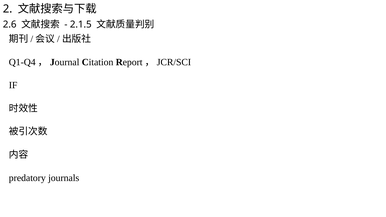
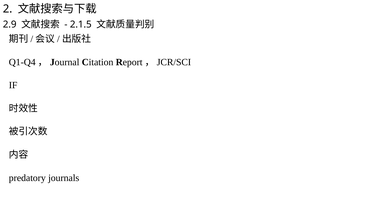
2.6: 2.6 -> 2.9 (10, 24)
